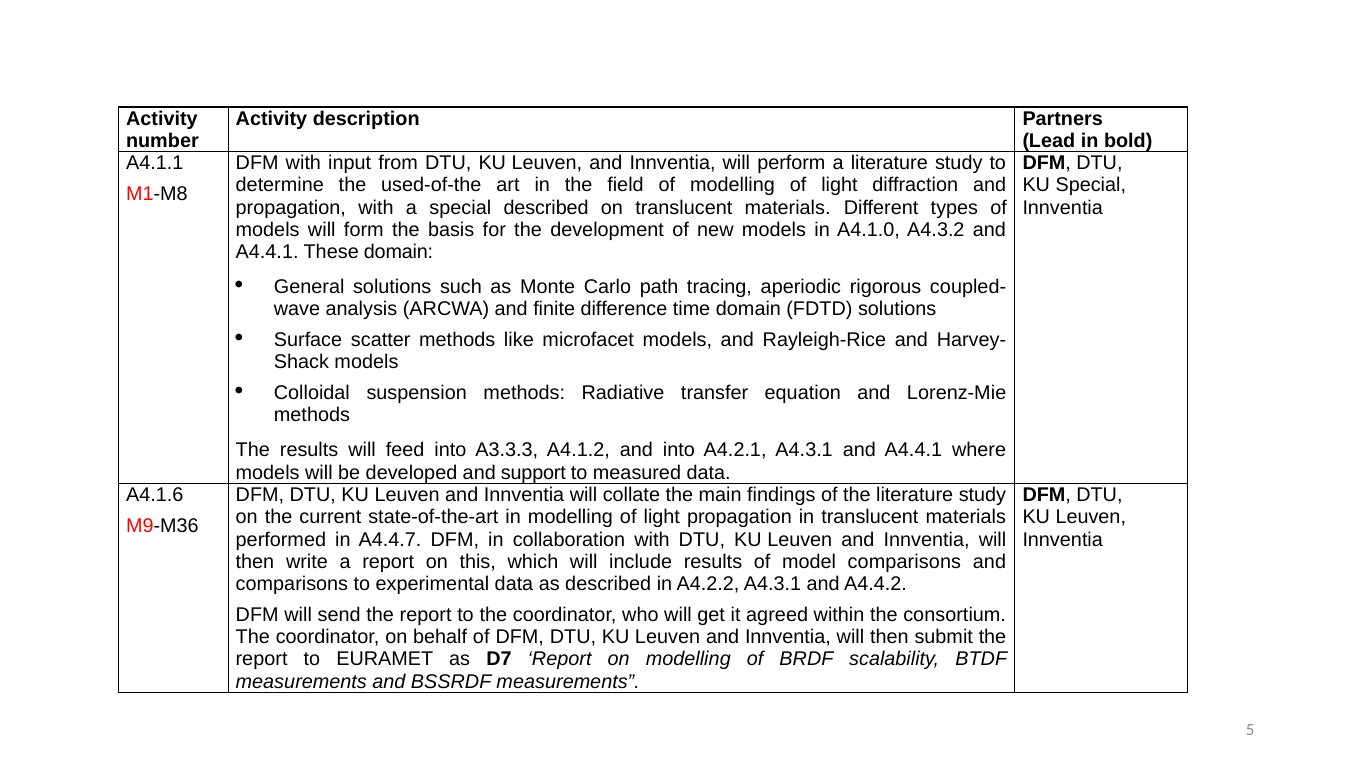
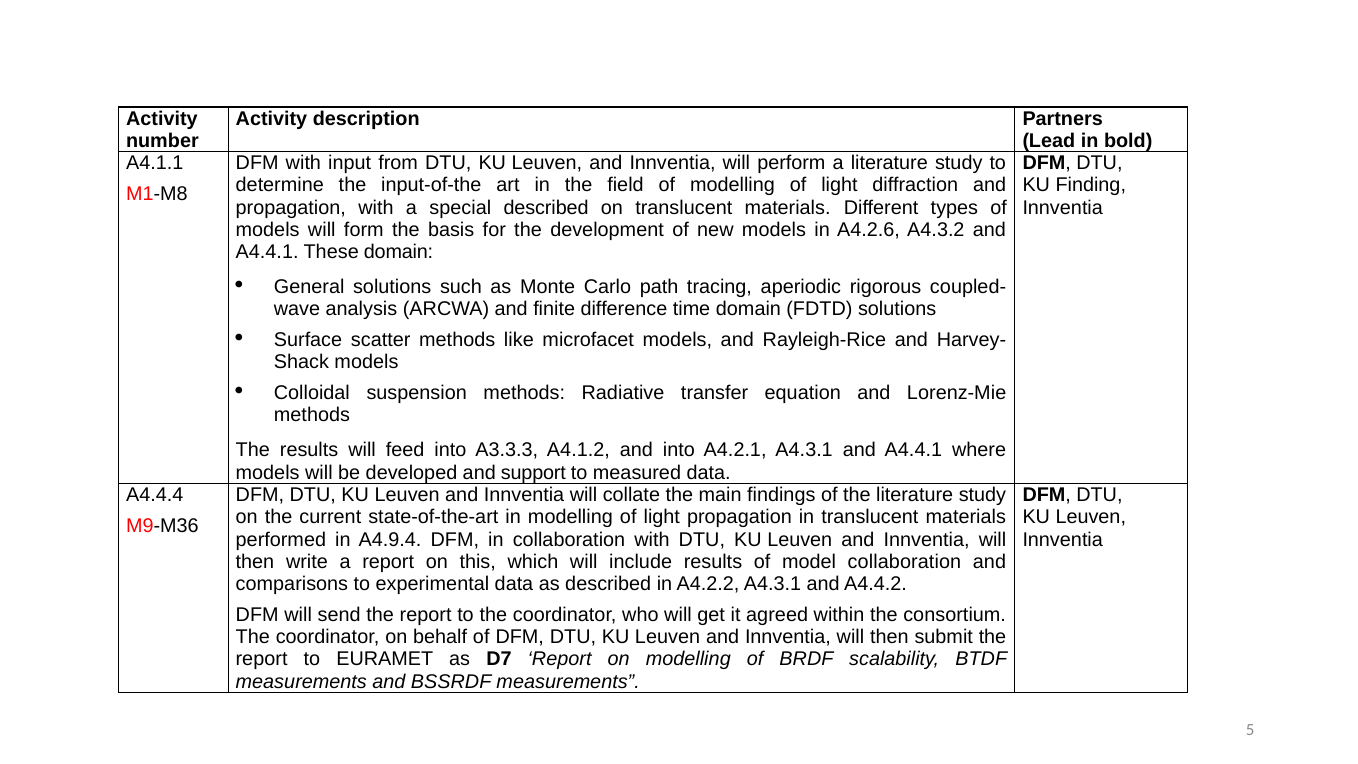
used-of-the: used-of-the -> input-of-the (431, 185)
KU Special: Special -> Finding (1091, 185)
A4.1.0: A4.1.0 -> A4.2.6 (868, 230)
A4.1.6: A4.1.6 -> A4.4.4 (155, 495)
A4.4.7: A4.4.7 -> A4.9.4 (390, 539)
model comparisons: comparisons -> collaboration (904, 562)
